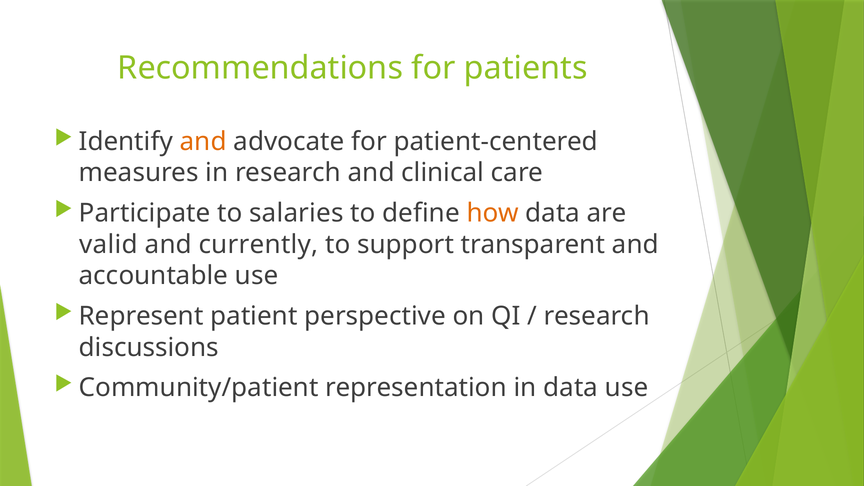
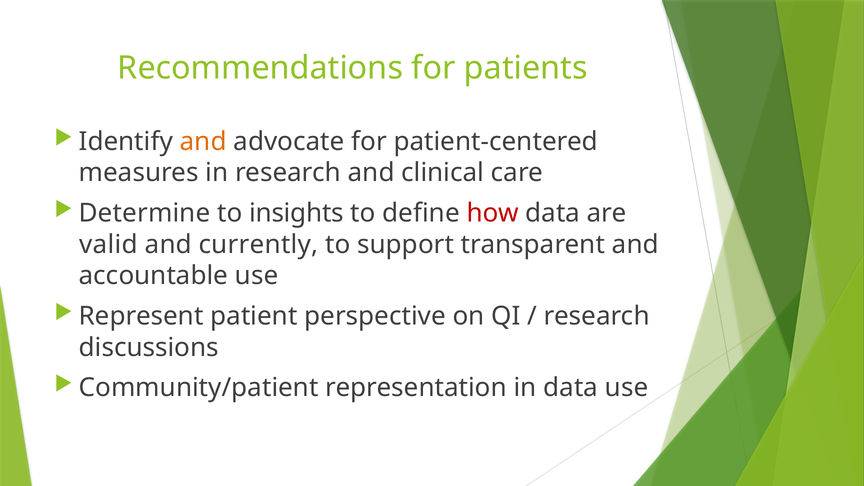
Participate: Participate -> Determine (145, 213)
salaries: salaries -> insights (297, 213)
how colour: orange -> red (493, 213)
